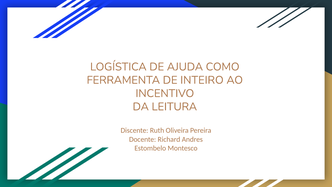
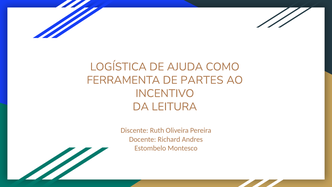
INTEIRO: INTEIRO -> PARTES (202, 80)
